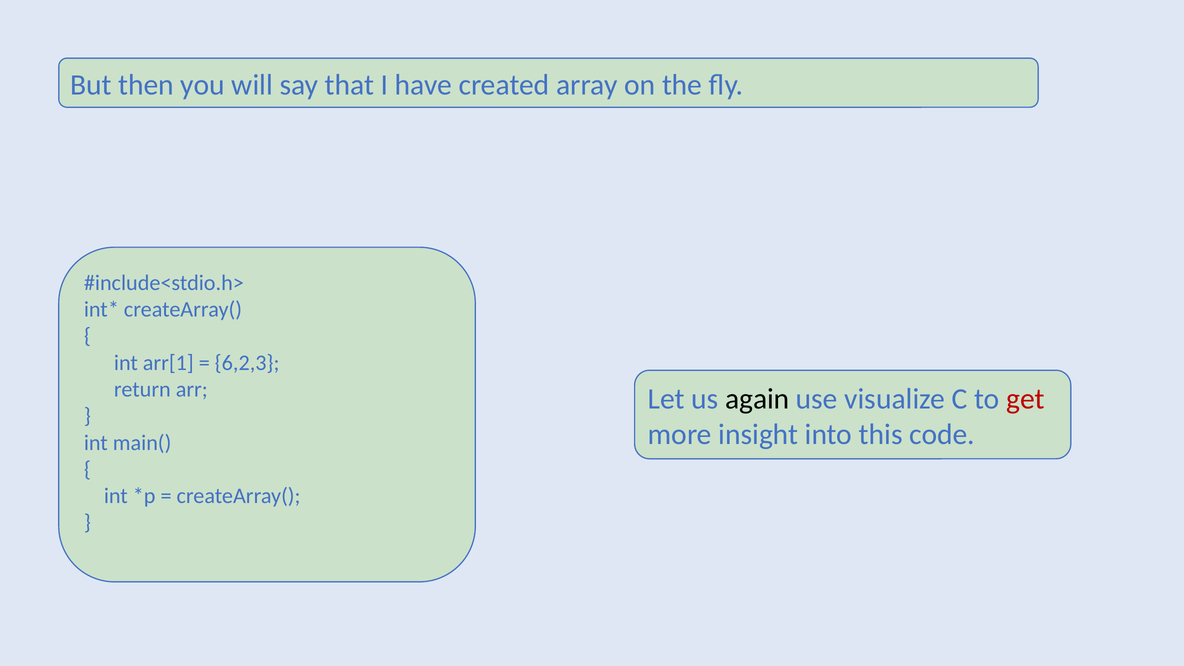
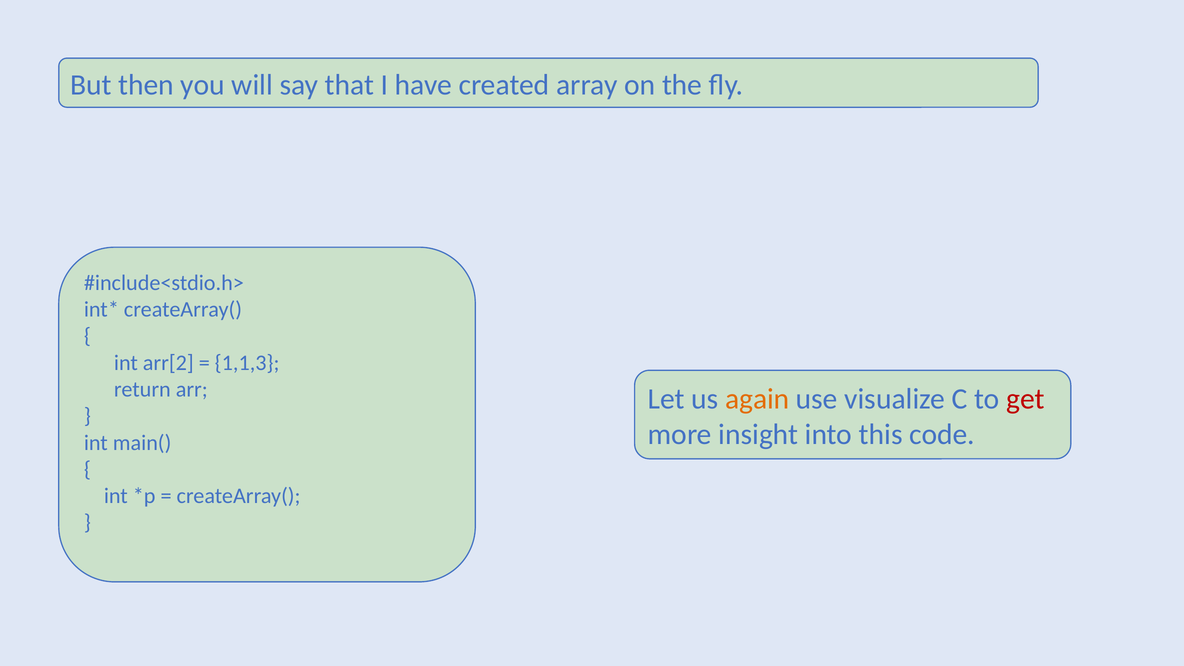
arr[1: arr[1 -> arr[2 (168, 363)
6,2,3: 6,2,3 -> 1,1,3 (247, 363)
again colour: black -> orange (757, 399)
